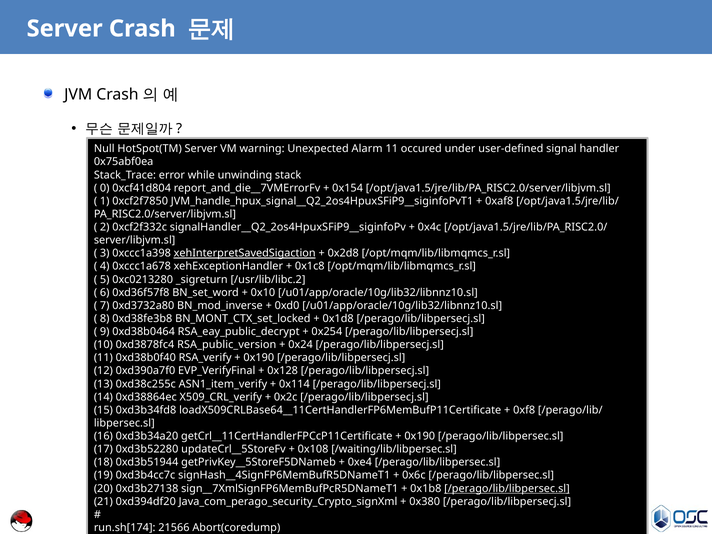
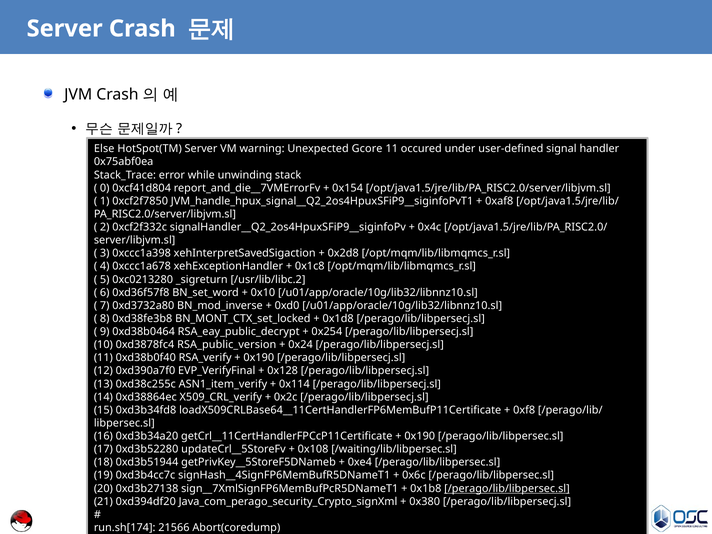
Null: Null -> Else (104, 149)
Alarm: Alarm -> Gcore (367, 149)
xehInterpretSavedSigaction underline: present -> none (245, 253)
